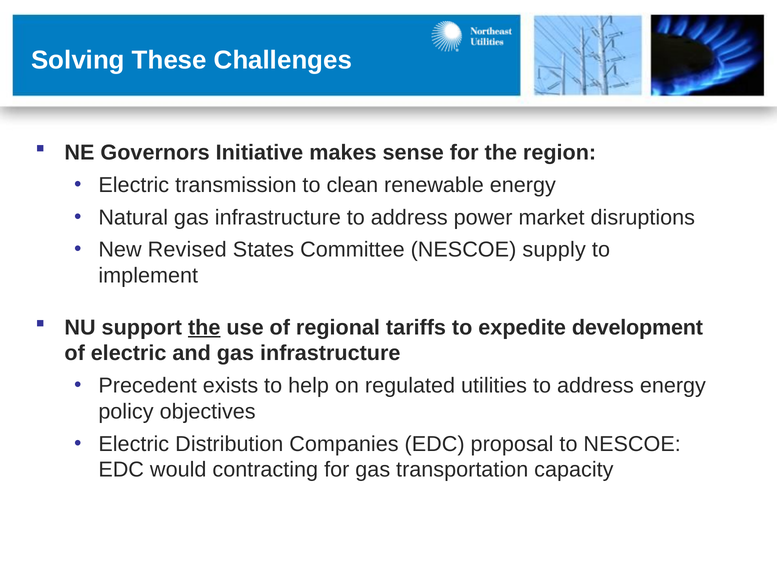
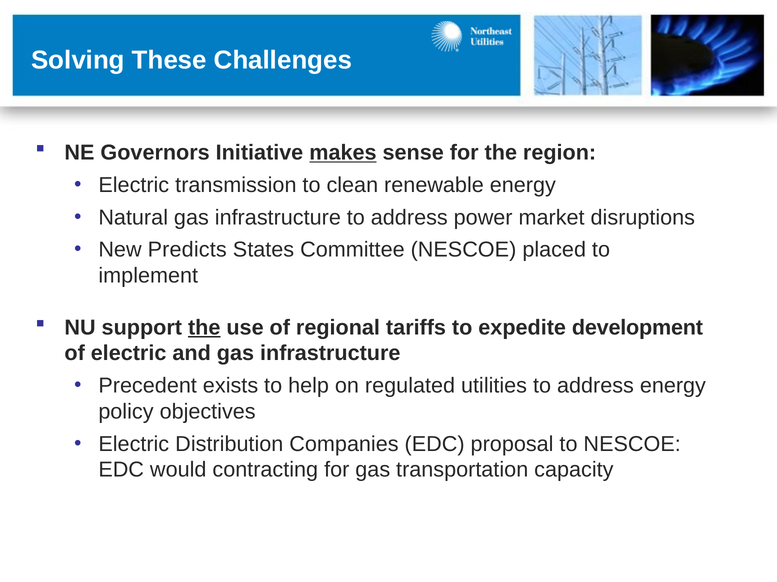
makes underline: none -> present (343, 153)
Revised: Revised -> Predicts (187, 250)
supply: supply -> placed (554, 250)
